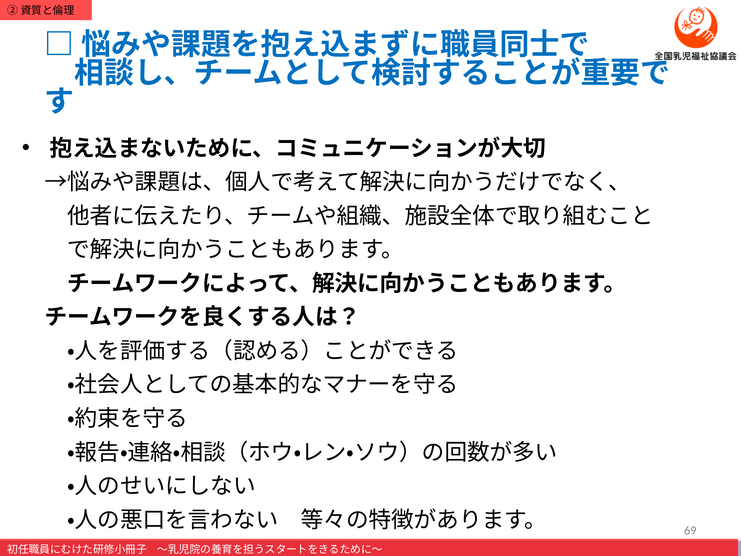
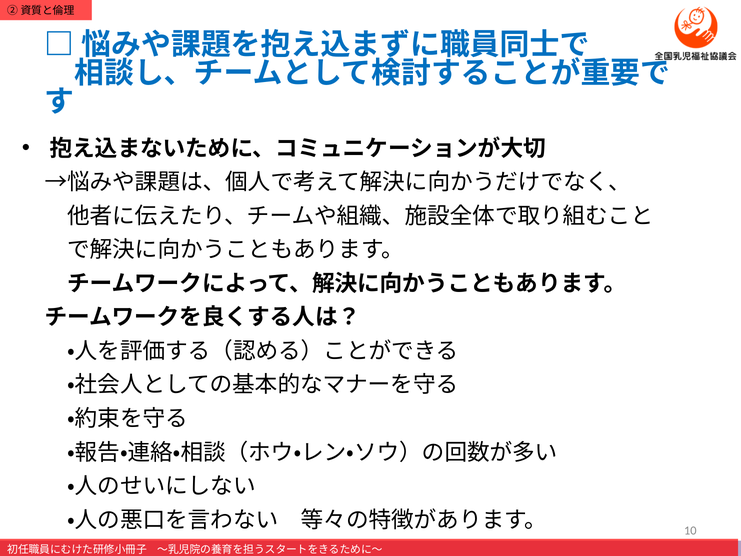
69: 69 -> 10 (690, 531)
